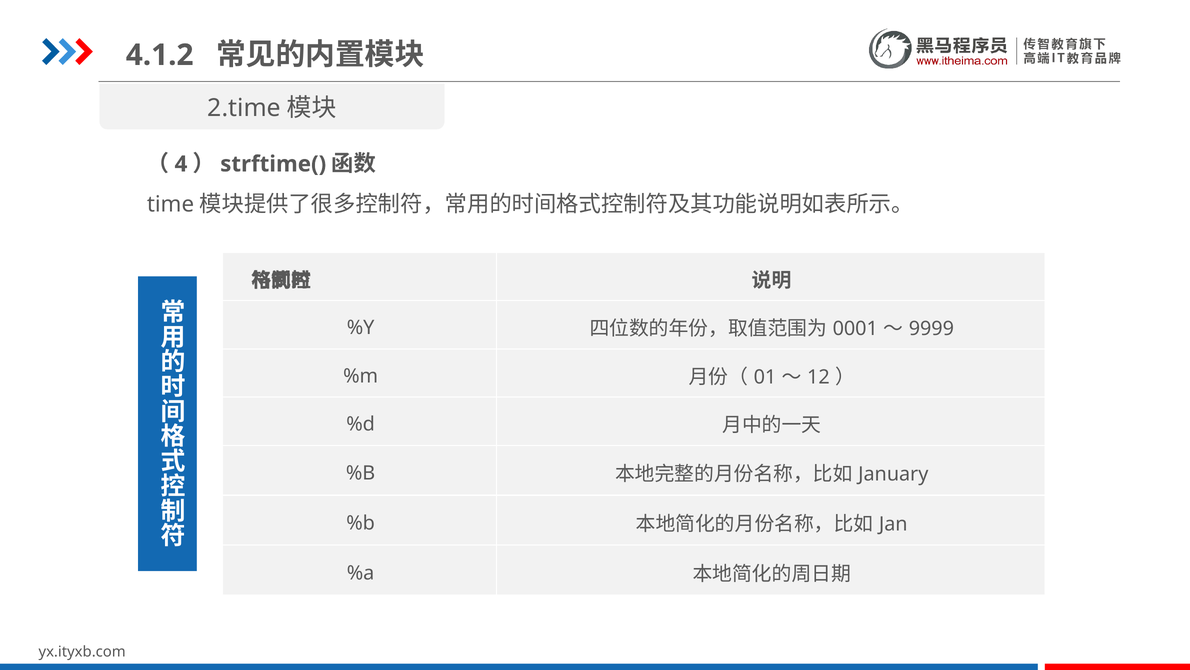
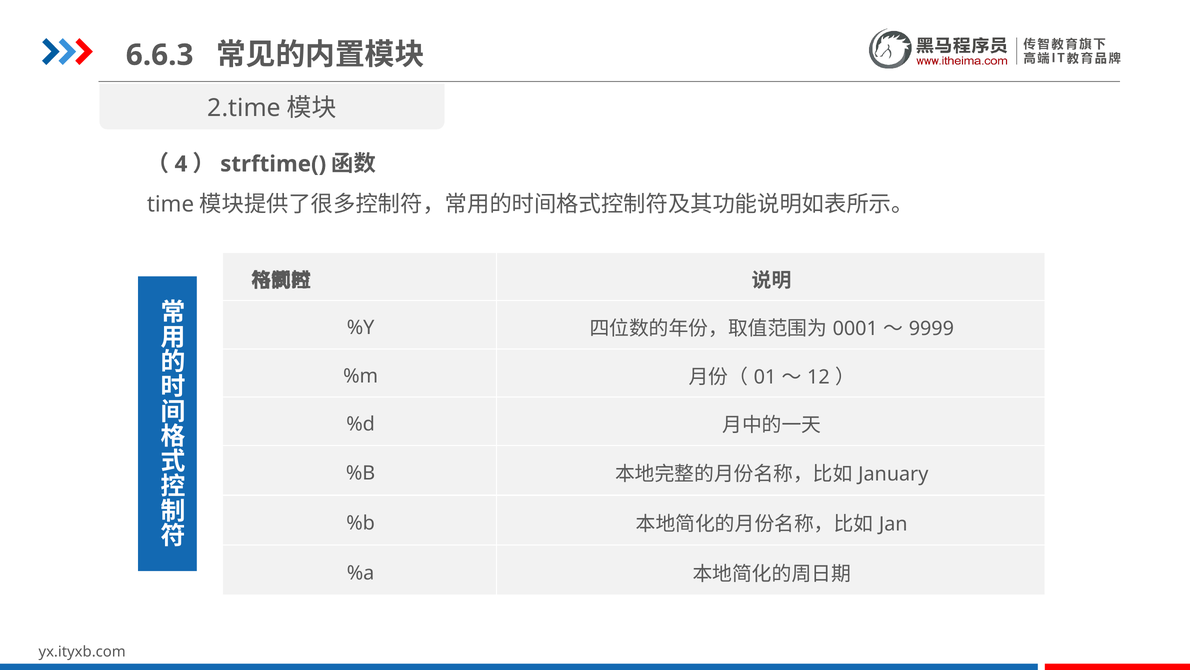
4.1.2: 4.1.2 -> 6.6.3 (160, 55)
